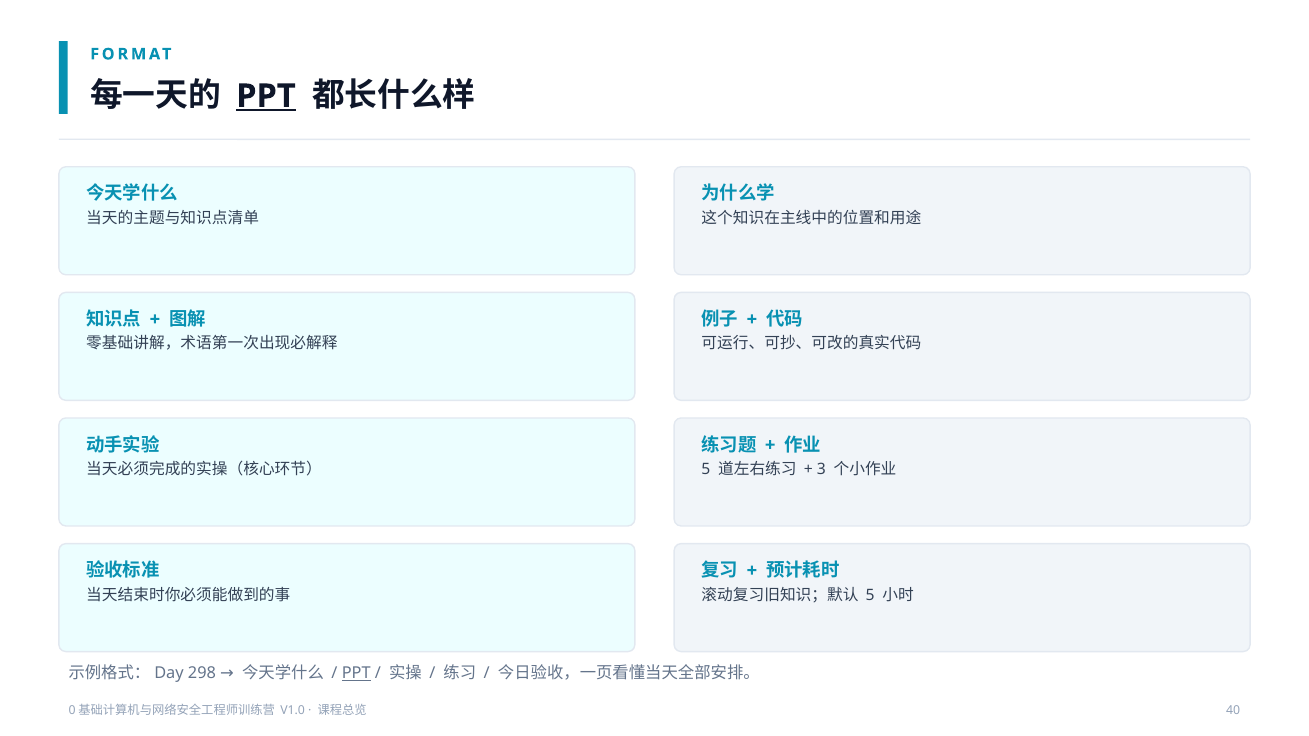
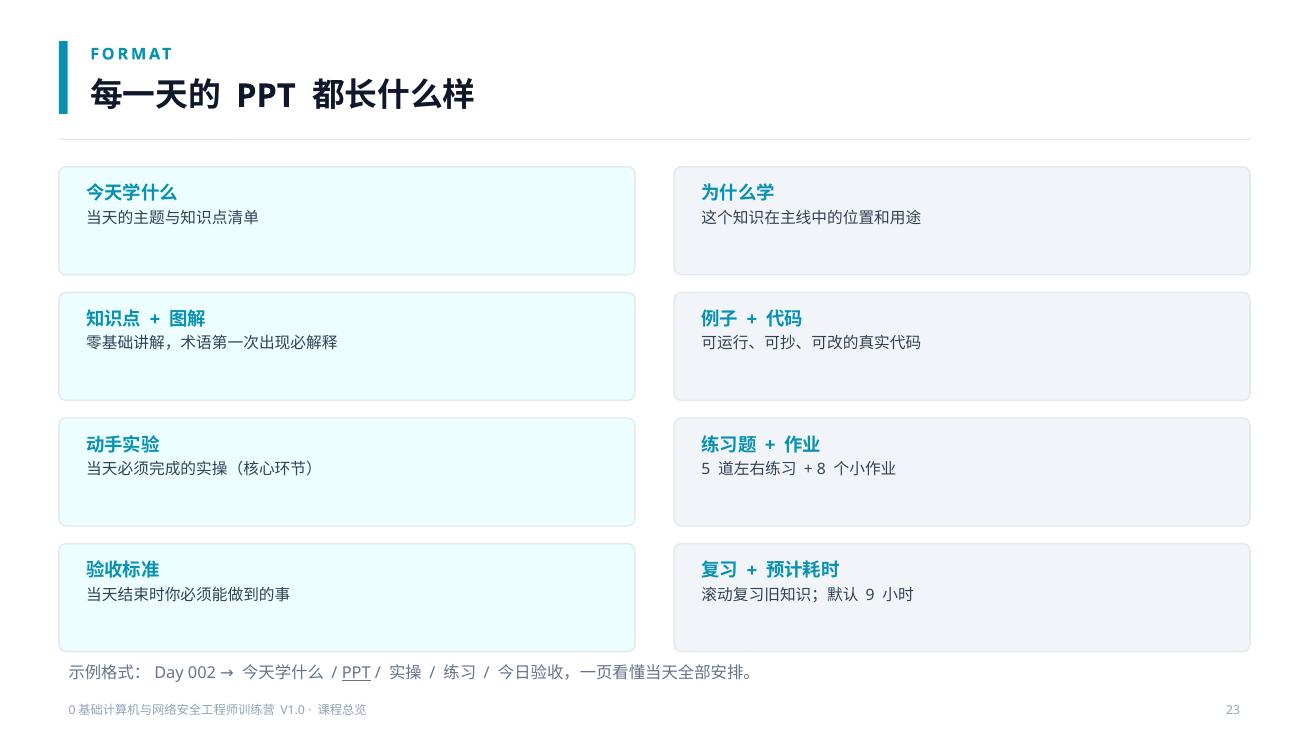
PPT underline: present -> none (266, 96)
3: 3 -> 8 (821, 470)
5: 5 -> 9 (870, 595)
298: 298 -> 002 (202, 674)
40: 40 -> 23 (1233, 711)
